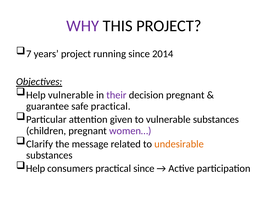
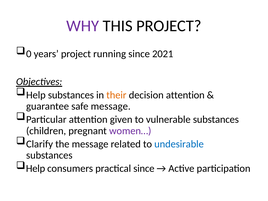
7: 7 -> 0 (29, 54)
2014: 2014 -> 2021 (163, 54)
Help vulnerable: vulnerable -> substances (71, 95)
their colour: purple -> orange (116, 95)
decision pregnant: pregnant -> attention (185, 95)
safe practical: practical -> message (111, 106)
undesirable colour: orange -> blue (179, 144)
